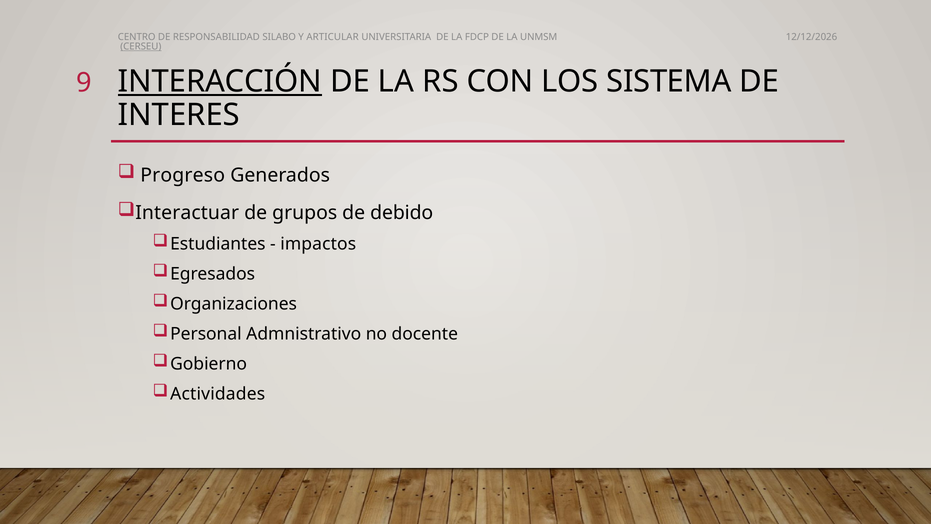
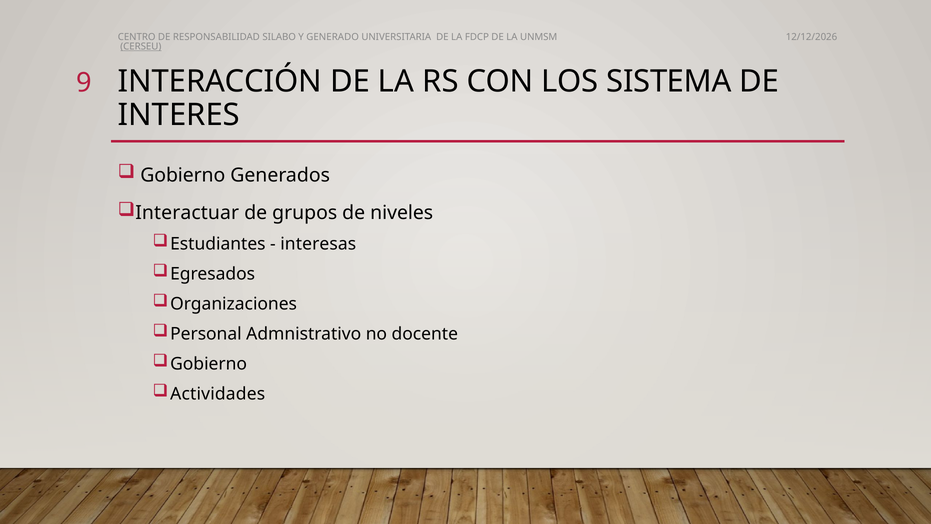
ARTICULAR: ARTICULAR -> GENERADO (333, 37)
INTERACCIÓN underline: present -> none (220, 82)
Progreso: Progreso -> Gobierno (183, 175)
debido: debido -> niveles (402, 213)
impactos: impactos -> interesas (318, 244)
